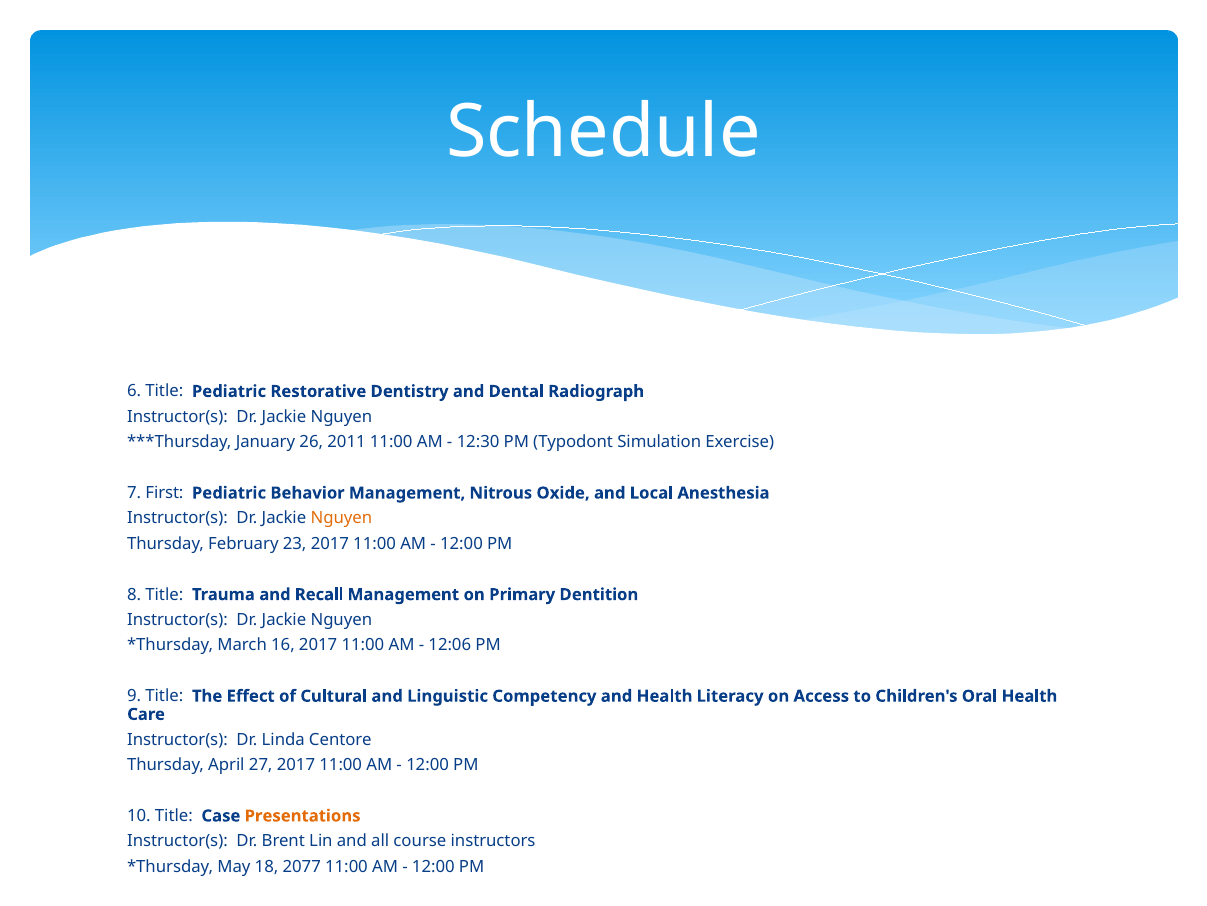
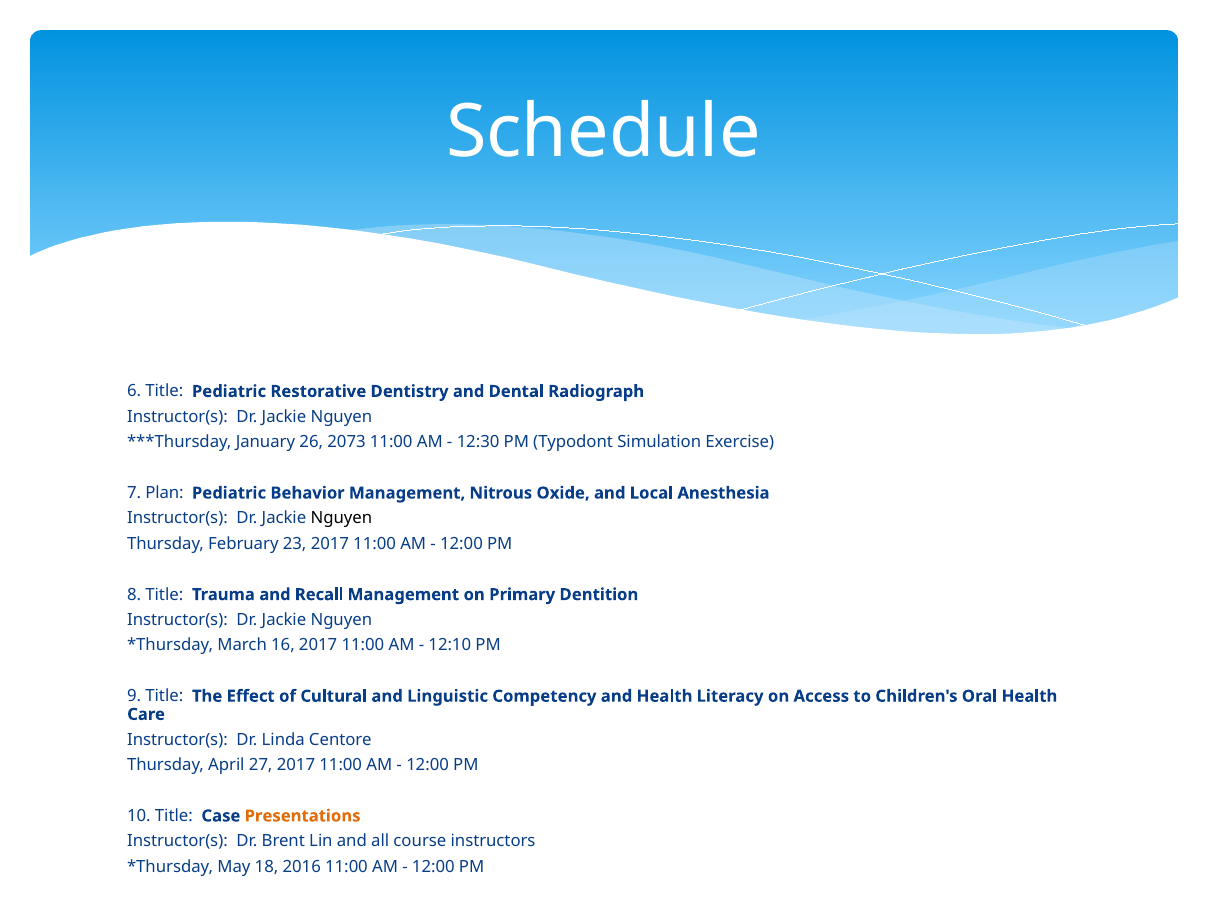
2011: 2011 -> 2073 (347, 442)
First: First -> Plan (165, 493)
Nguyen colour: orange -> black (341, 518)
12:06: 12:06 -> 12:10 (450, 645)
2077: 2077 -> 2016 (302, 866)
